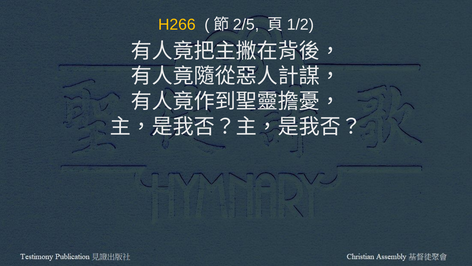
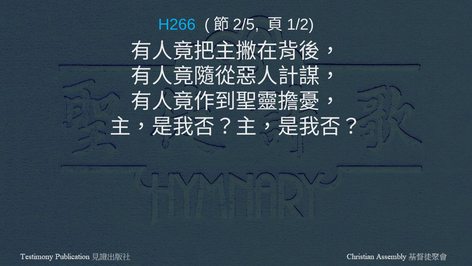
H266 colour: yellow -> light blue (177, 25)
